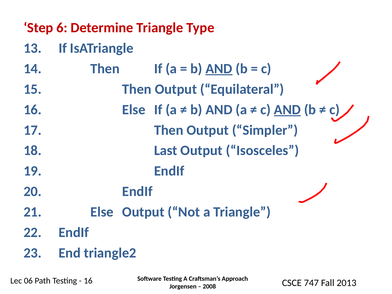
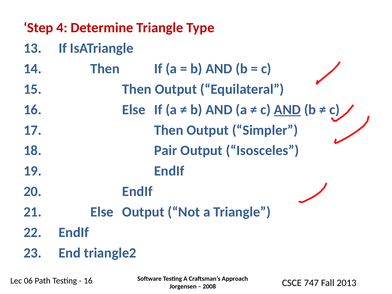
6: 6 -> 4 (62, 28)
AND underline: present -> none (219, 69)
Last: Last -> Pair (166, 151)
